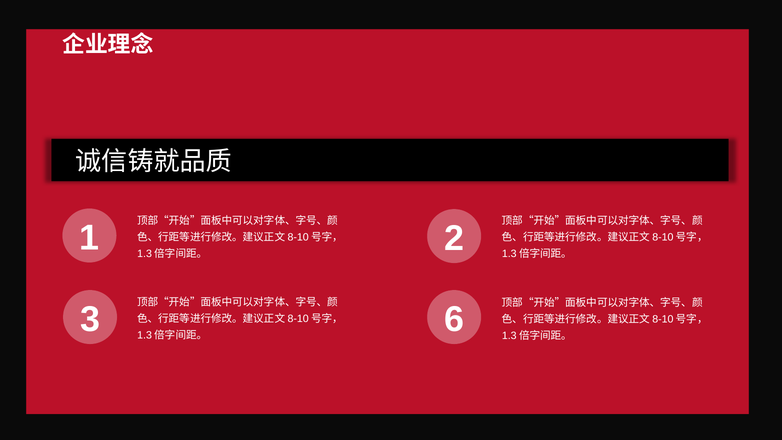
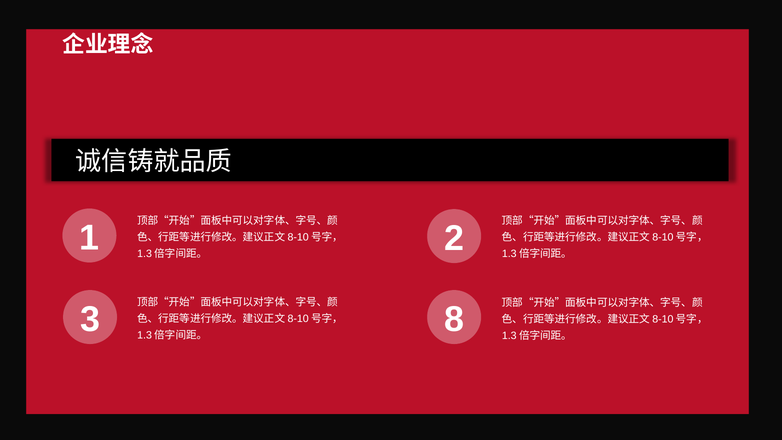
6: 6 -> 8 (454, 319)
